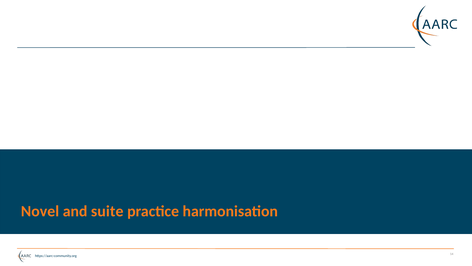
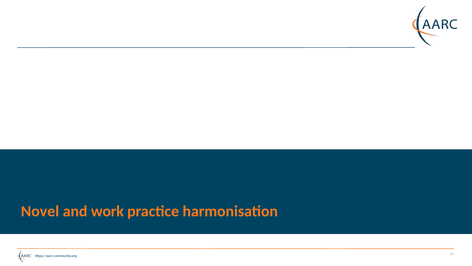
suite: suite -> work (107, 211)
